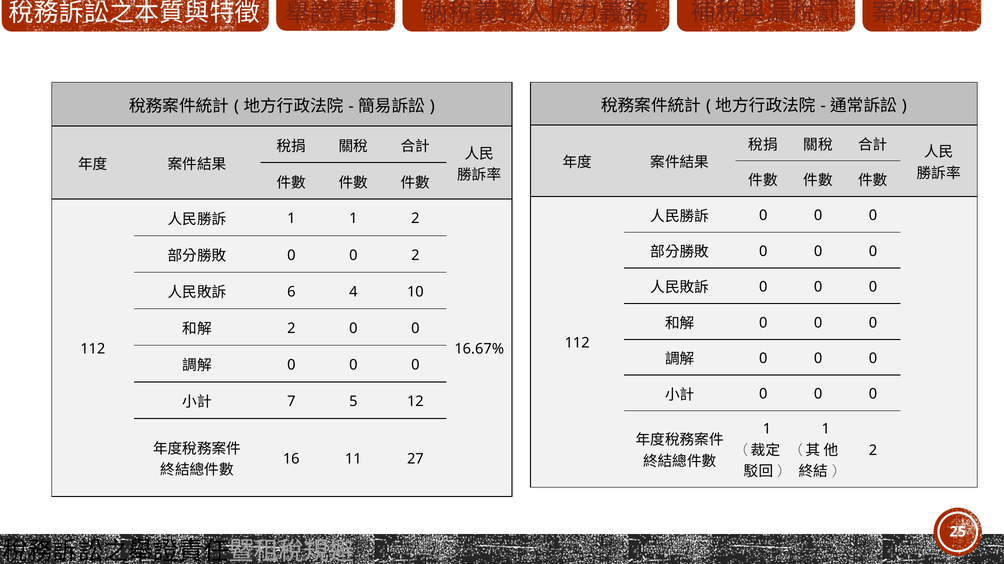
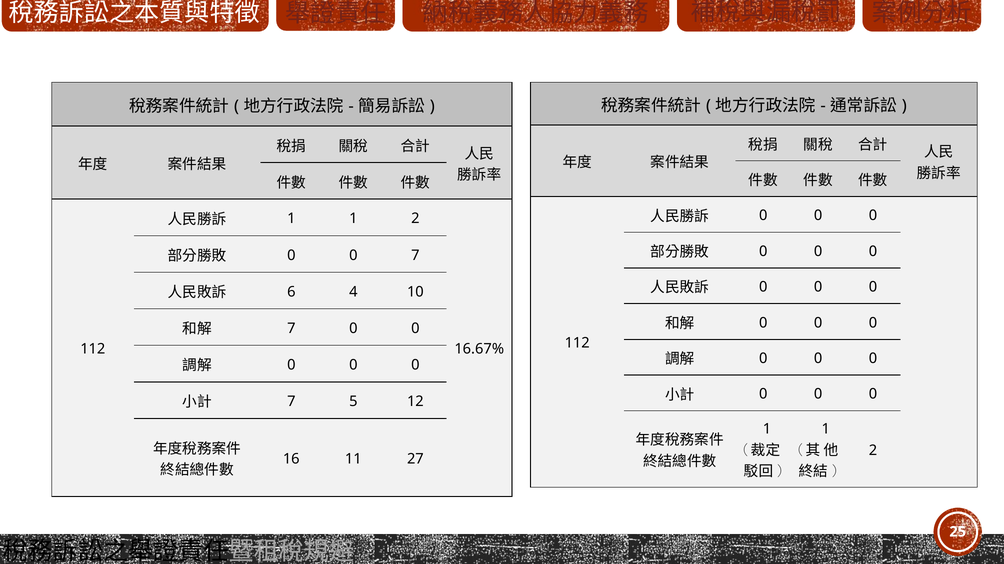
0 2: 2 -> 7 (415, 256)
2: 2 -> 7 (291, 329)
